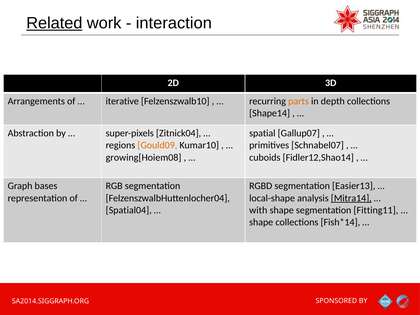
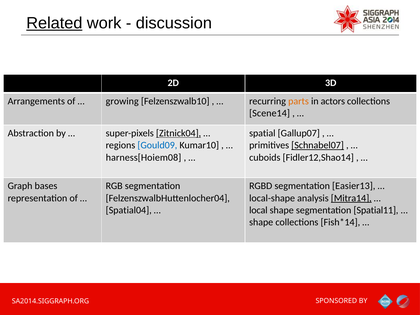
interaction: interaction -> discussion (174, 23)
iterative: iterative -> growing (122, 101)
depth: depth -> actors (333, 101)
Shape14: Shape14 -> Scene14 (270, 113)
Zitnick04 underline: none -> present (179, 133)
Gould09 colour: orange -> blue (157, 145)
Schnabel07 underline: none -> present (318, 145)
growing[Hoiem08: growing[Hoiem08 -> harness[Hoiem08 (144, 158)
with: with -> local (258, 210)
Fitting11: Fitting11 -> Spatial11 (376, 210)
